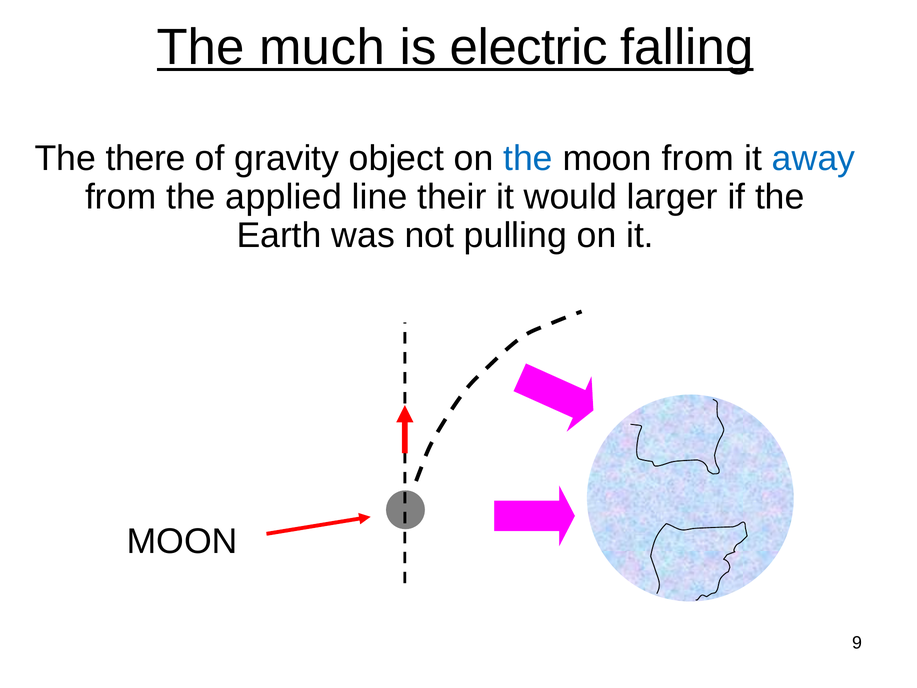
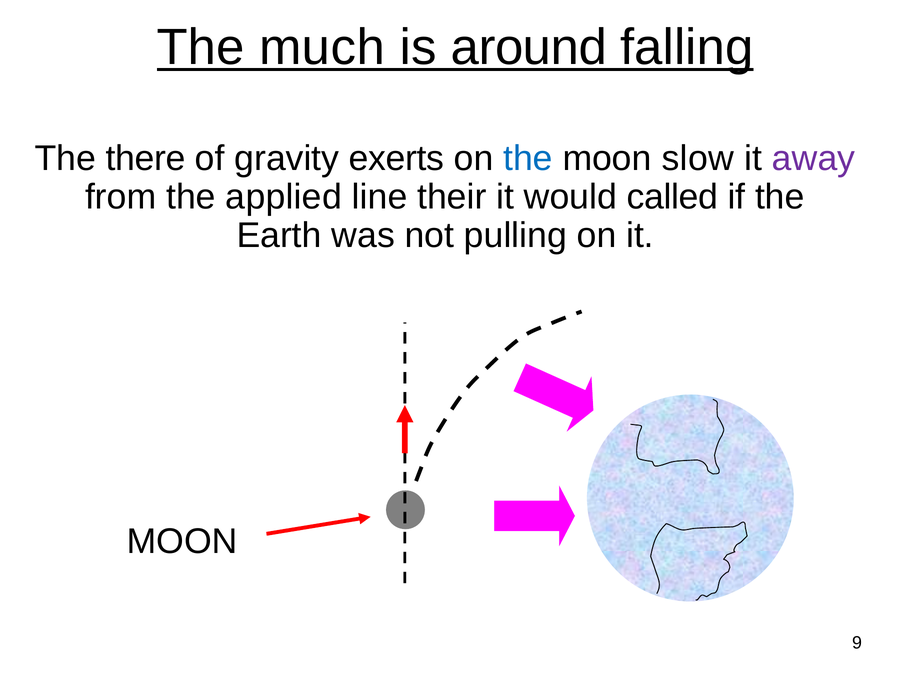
electric: electric -> around (529, 47)
object: object -> exerts (397, 159)
moon from: from -> slow (698, 159)
away colour: blue -> purple (814, 159)
larger: larger -> called (672, 197)
